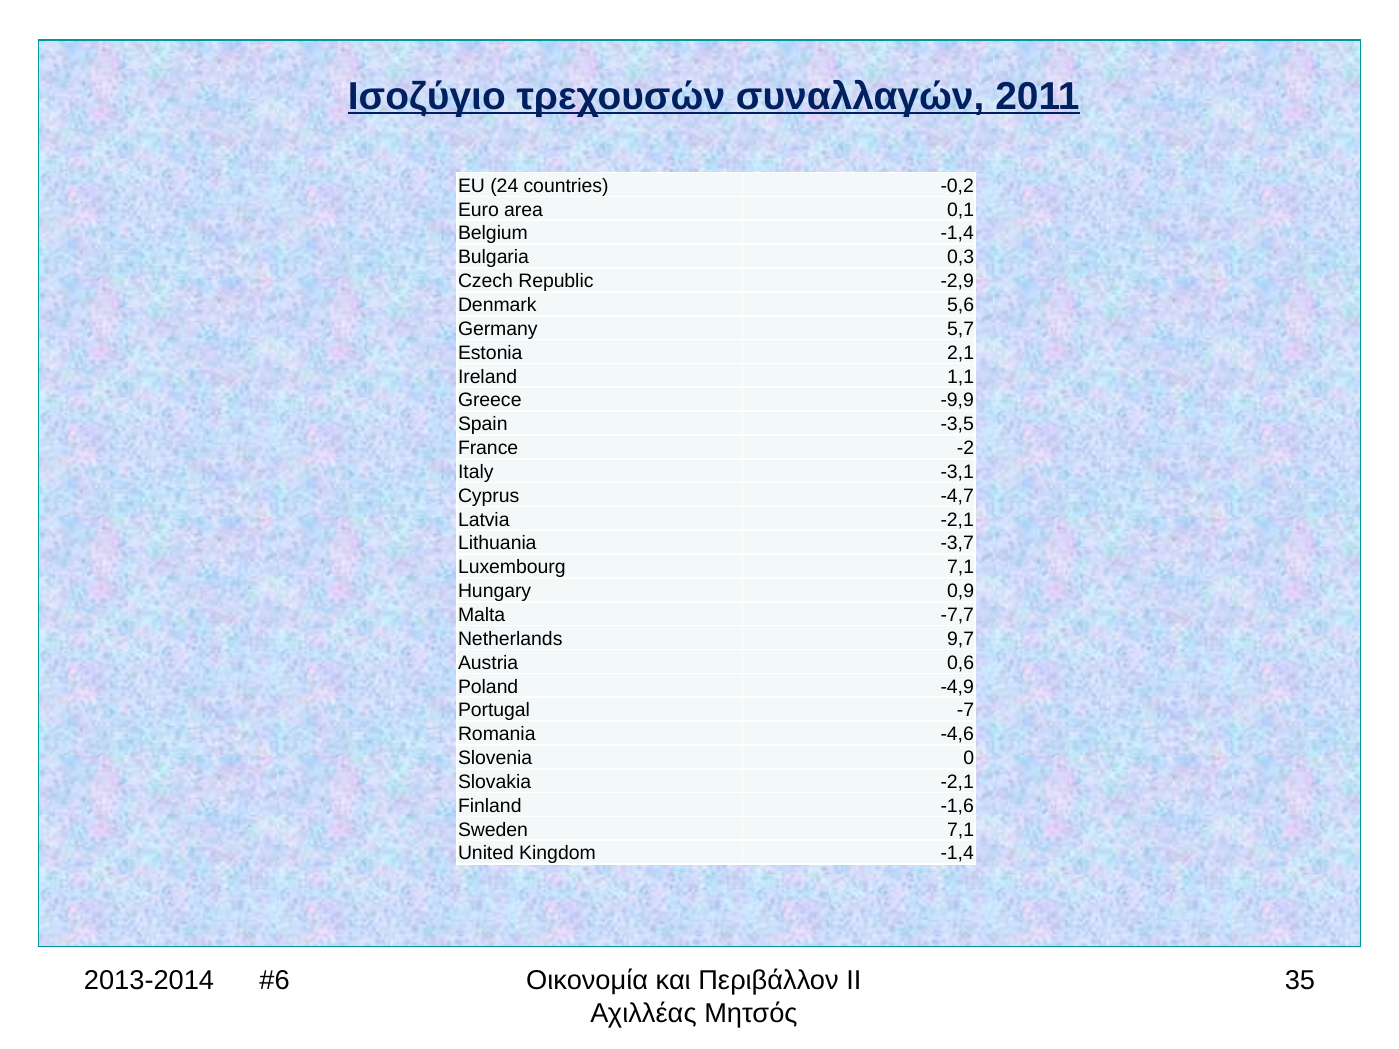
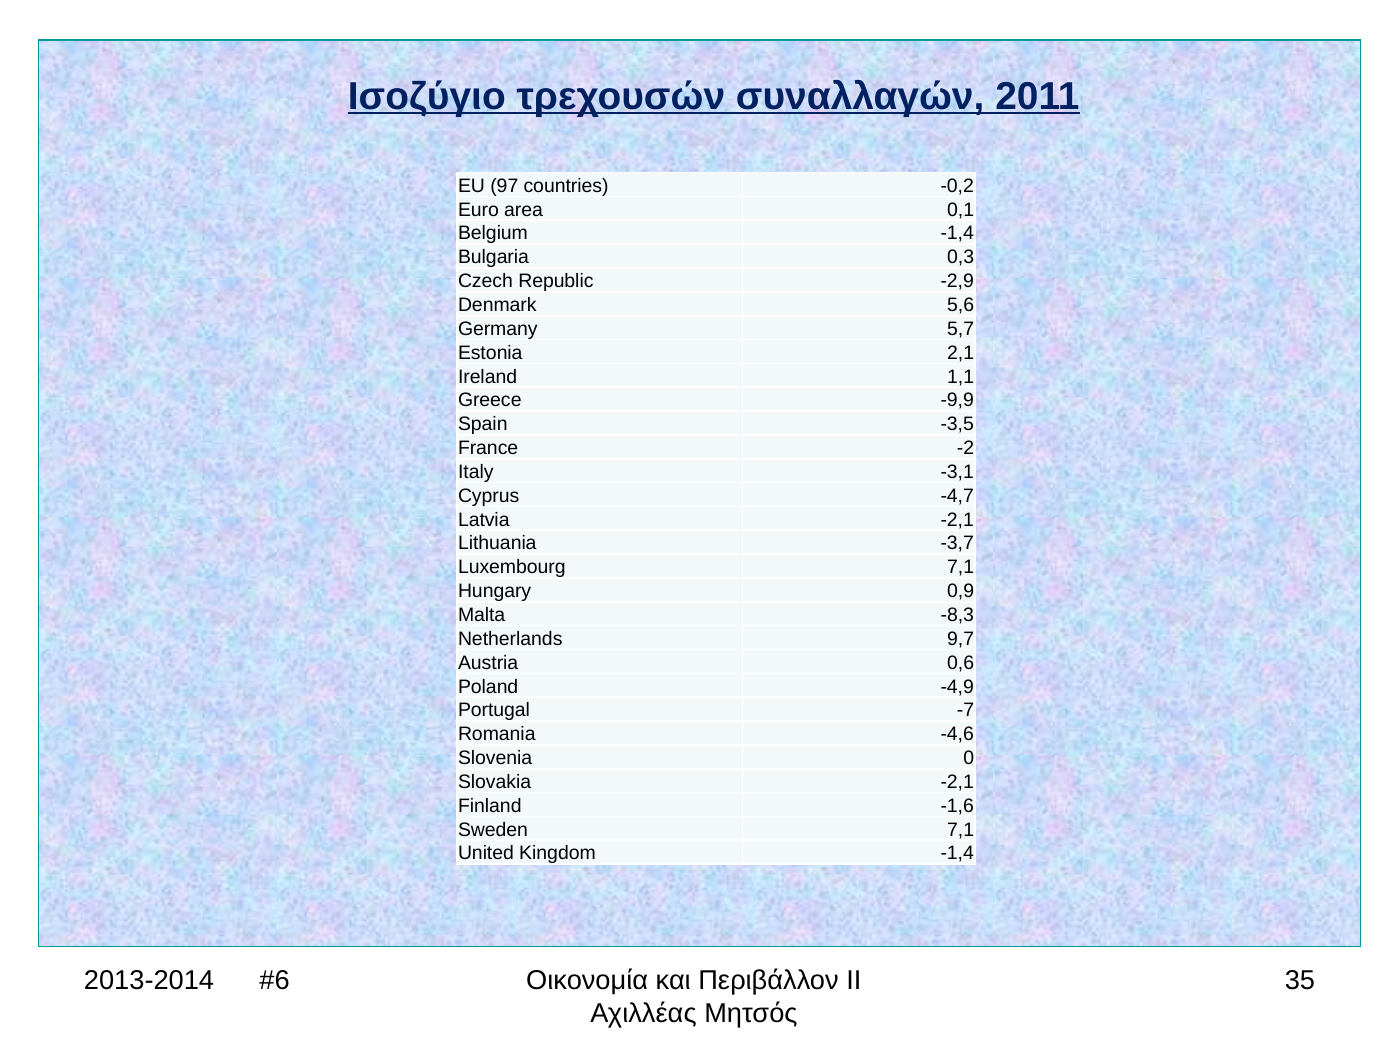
24: 24 -> 97 (504, 186)
-7,7: -7,7 -> -8,3 (957, 615)
